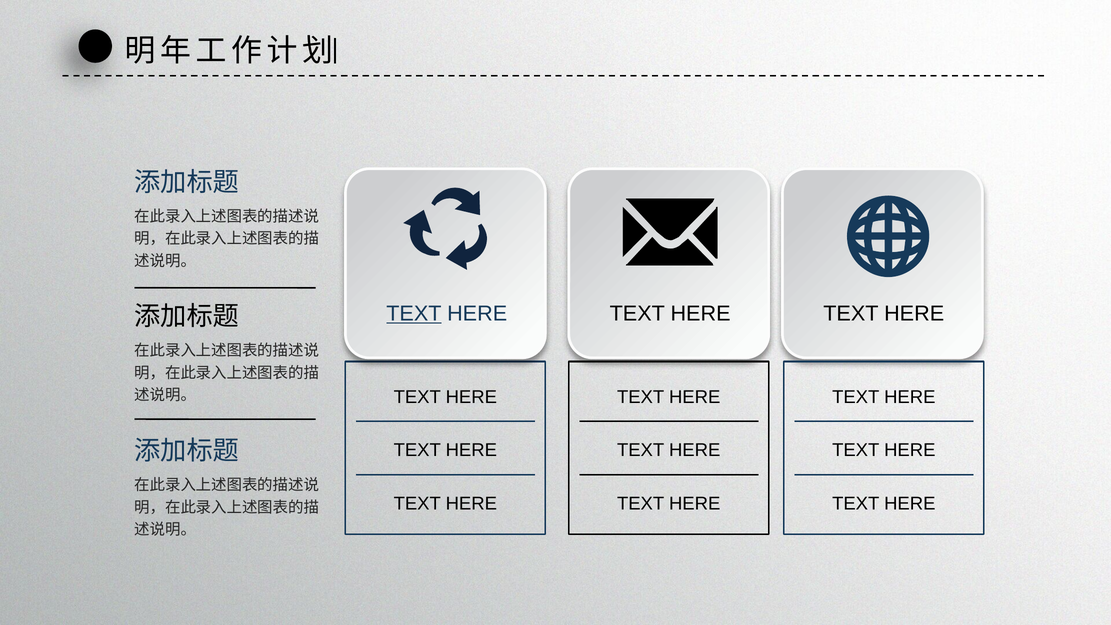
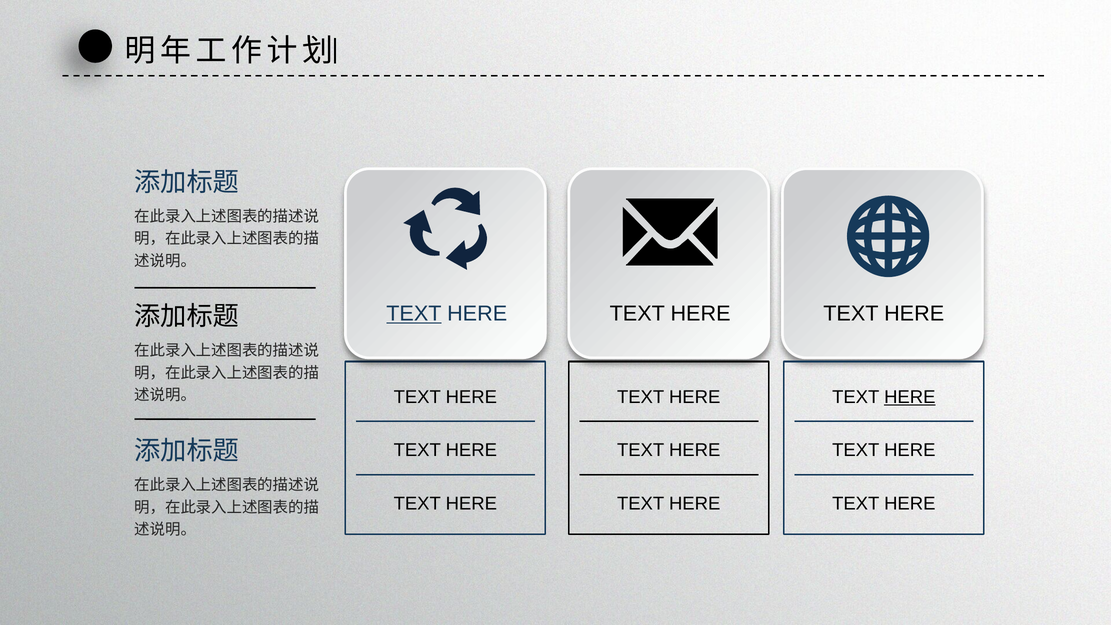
HERE underline: none -> present (910, 397)
